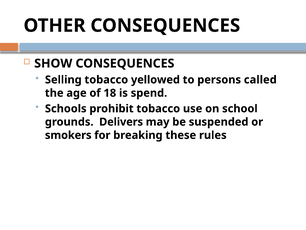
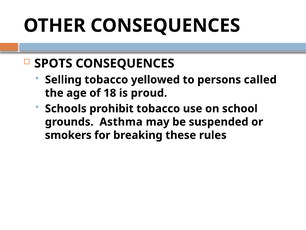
SHOW: SHOW -> SPOTS (53, 63)
spend: spend -> proud (149, 93)
Delivers: Delivers -> Asthma (121, 122)
